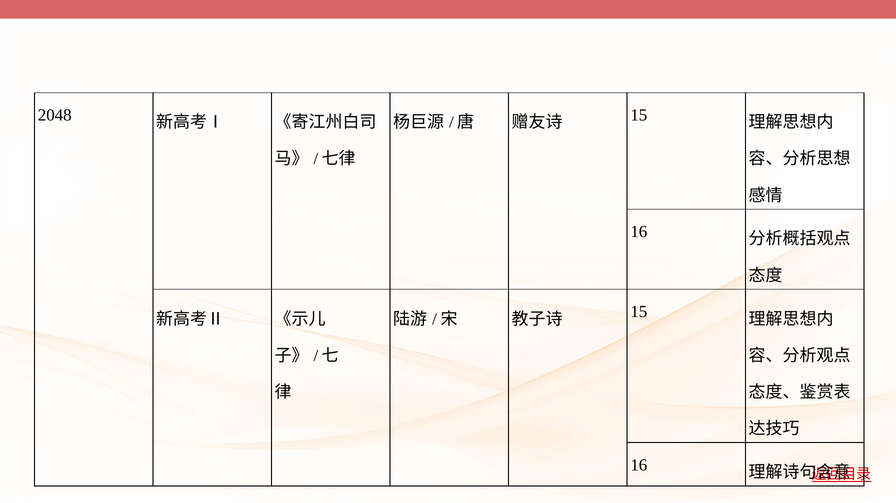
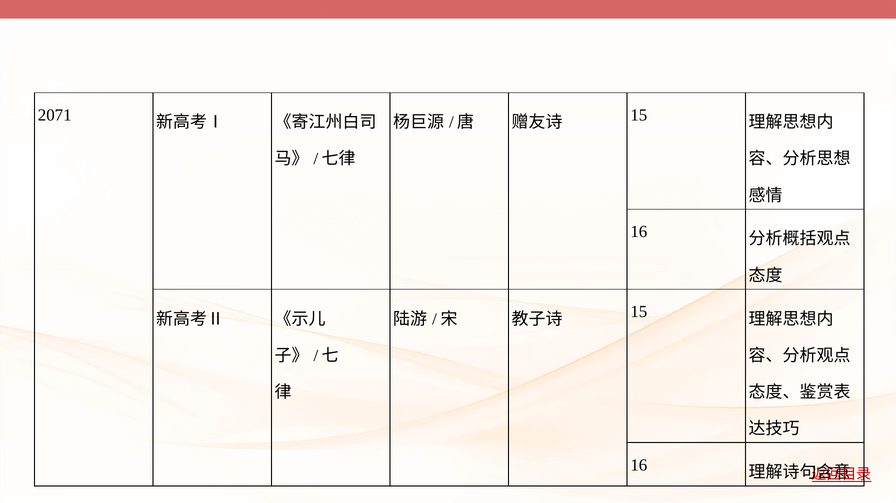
2048: 2048 -> 2071 (55, 115)
